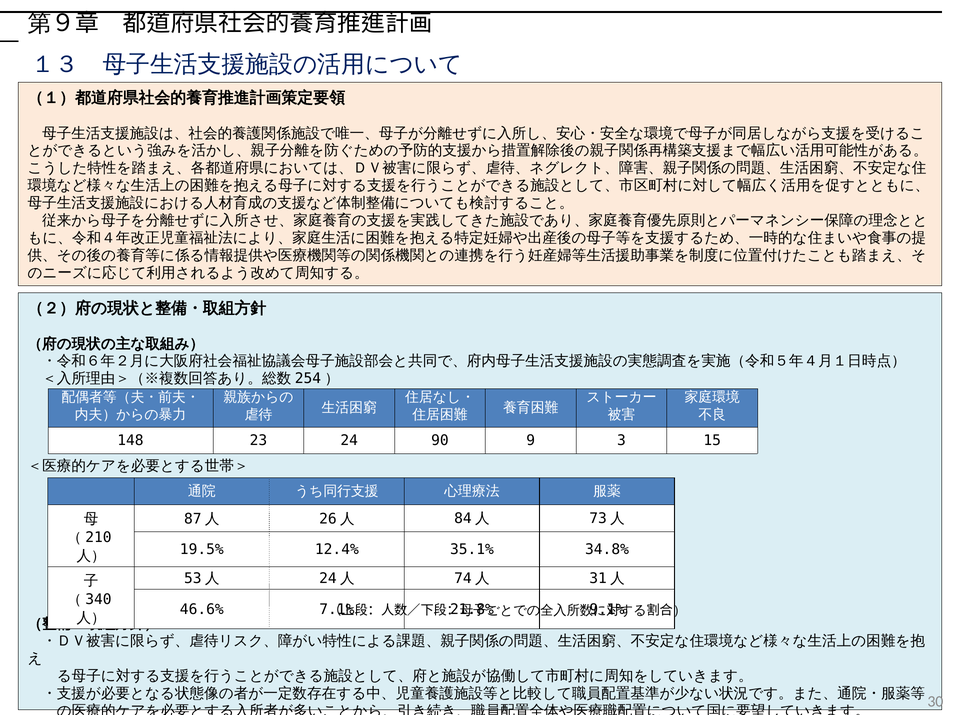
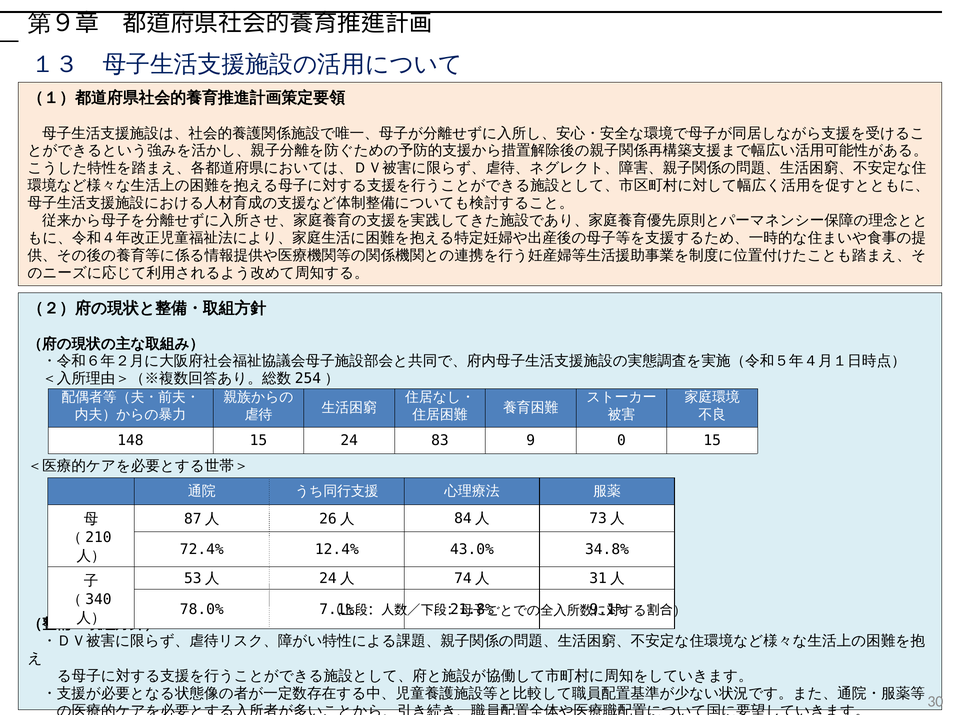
148 23: 23 -> 15 (258, 440)
90: 90 -> 83 (440, 440)
3: 3 -> 0 (621, 440)
19.5%: 19.5% -> 72.4% (202, 549)
35.1%: 35.1% -> 43.0% (472, 549)
46.6%: 46.6% -> 78.0% (202, 609)
